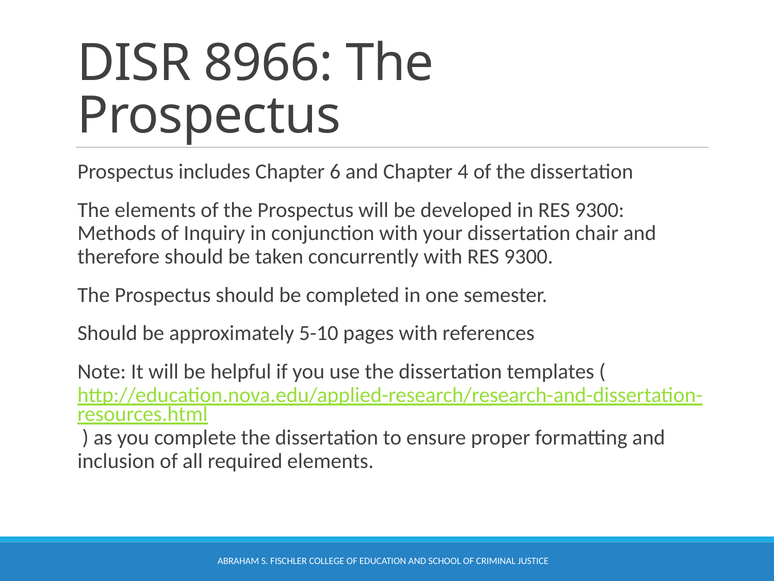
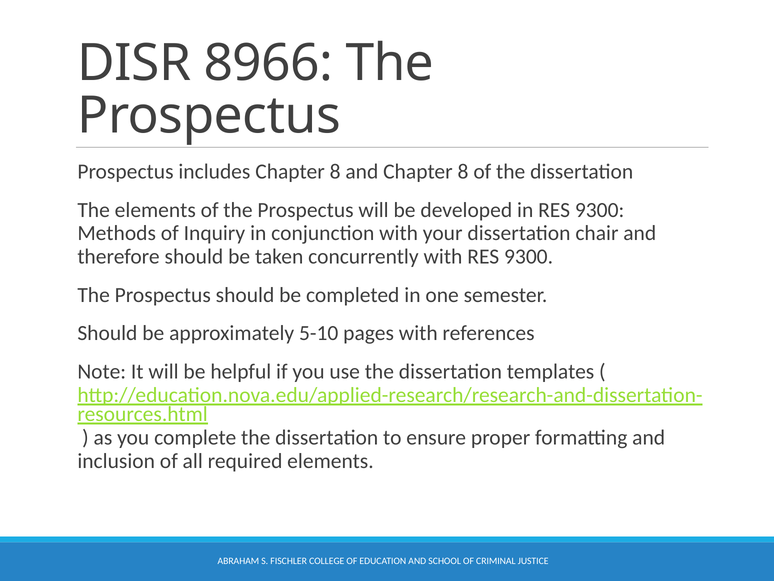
includes Chapter 6: 6 -> 8 (335, 172)
and Chapter 4: 4 -> 8 (463, 172)
